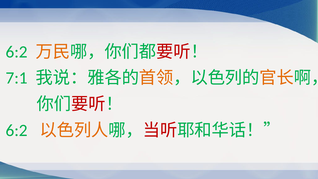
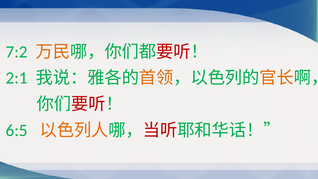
6:2: 6:2 -> 7:2 (17, 52)
7:1: 7:1 -> 2:1 (17, 78)
6:2: 6:2 -> 6:5 (17, 130)
